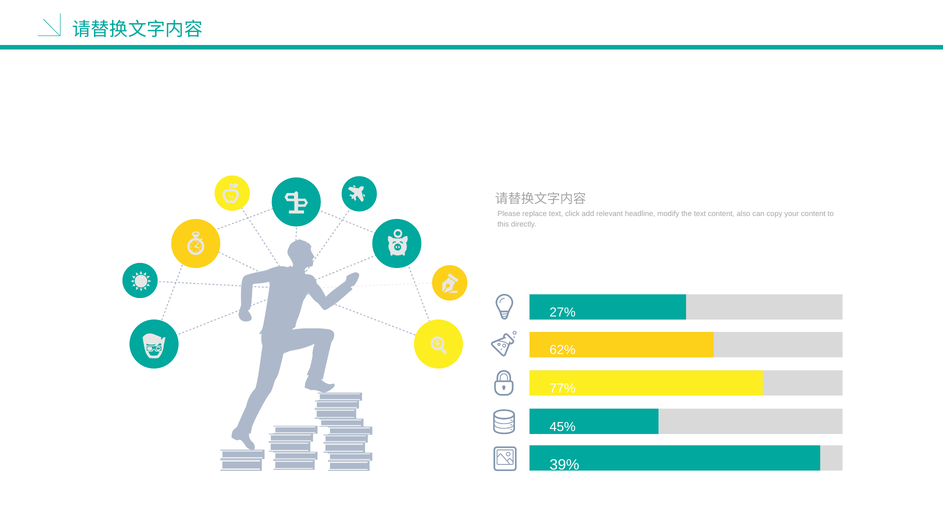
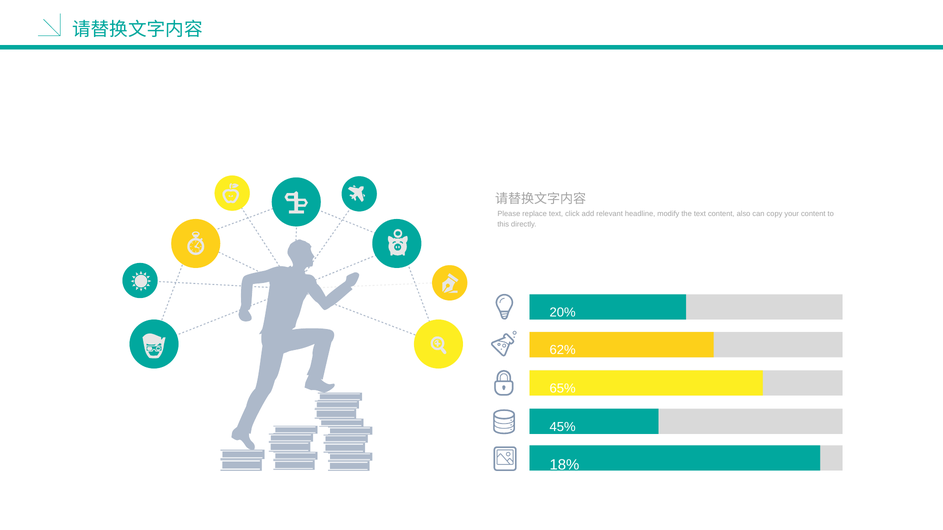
27%: 27% -> 20% (563, 313)
77%: 77% -> 65% (563, 389)
39%: 39% -> 18% (564, 465)
